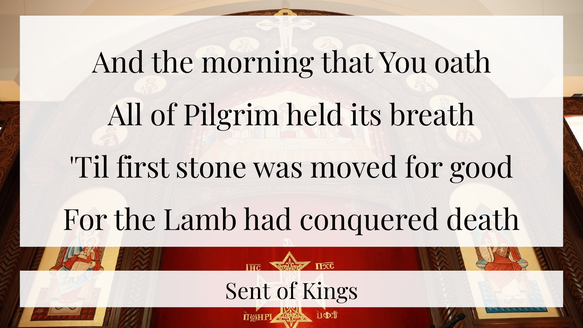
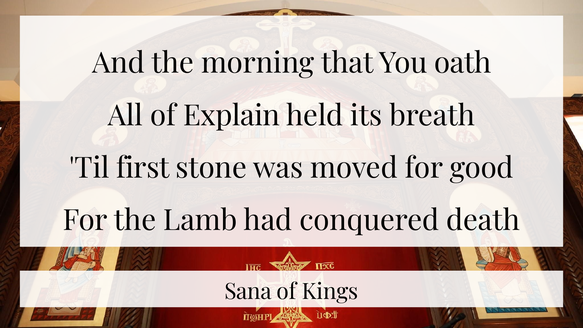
Pilgrim: Pilgrim -> Explain (232, 116)
Sent: Sent -> Sana (248, 292)
